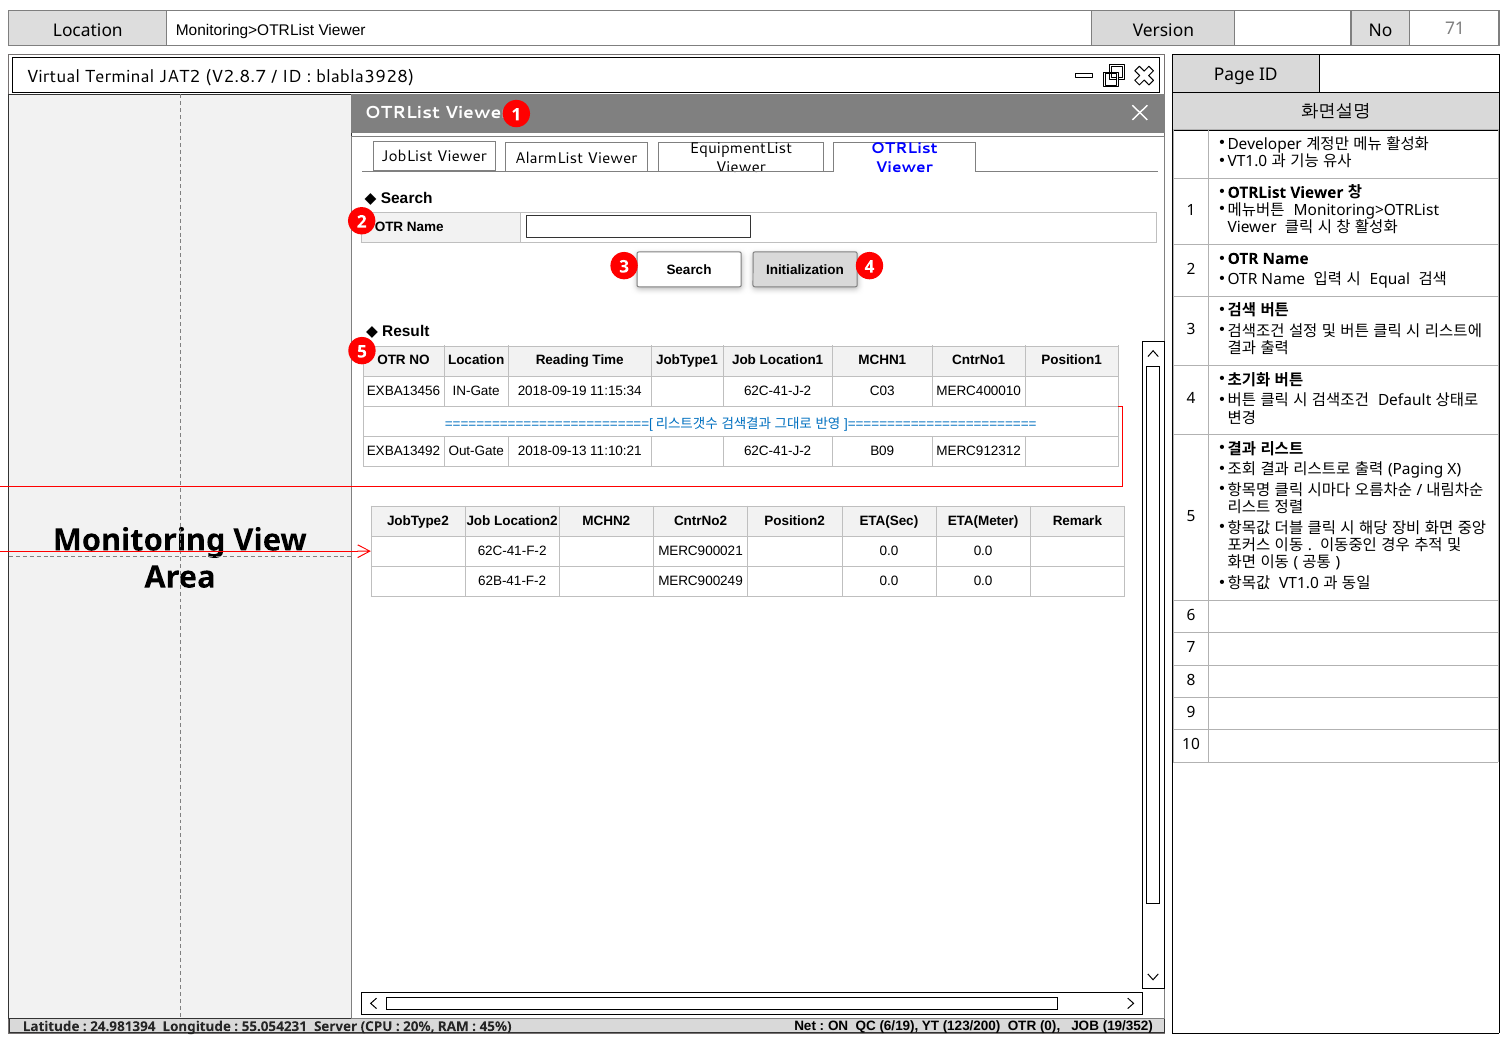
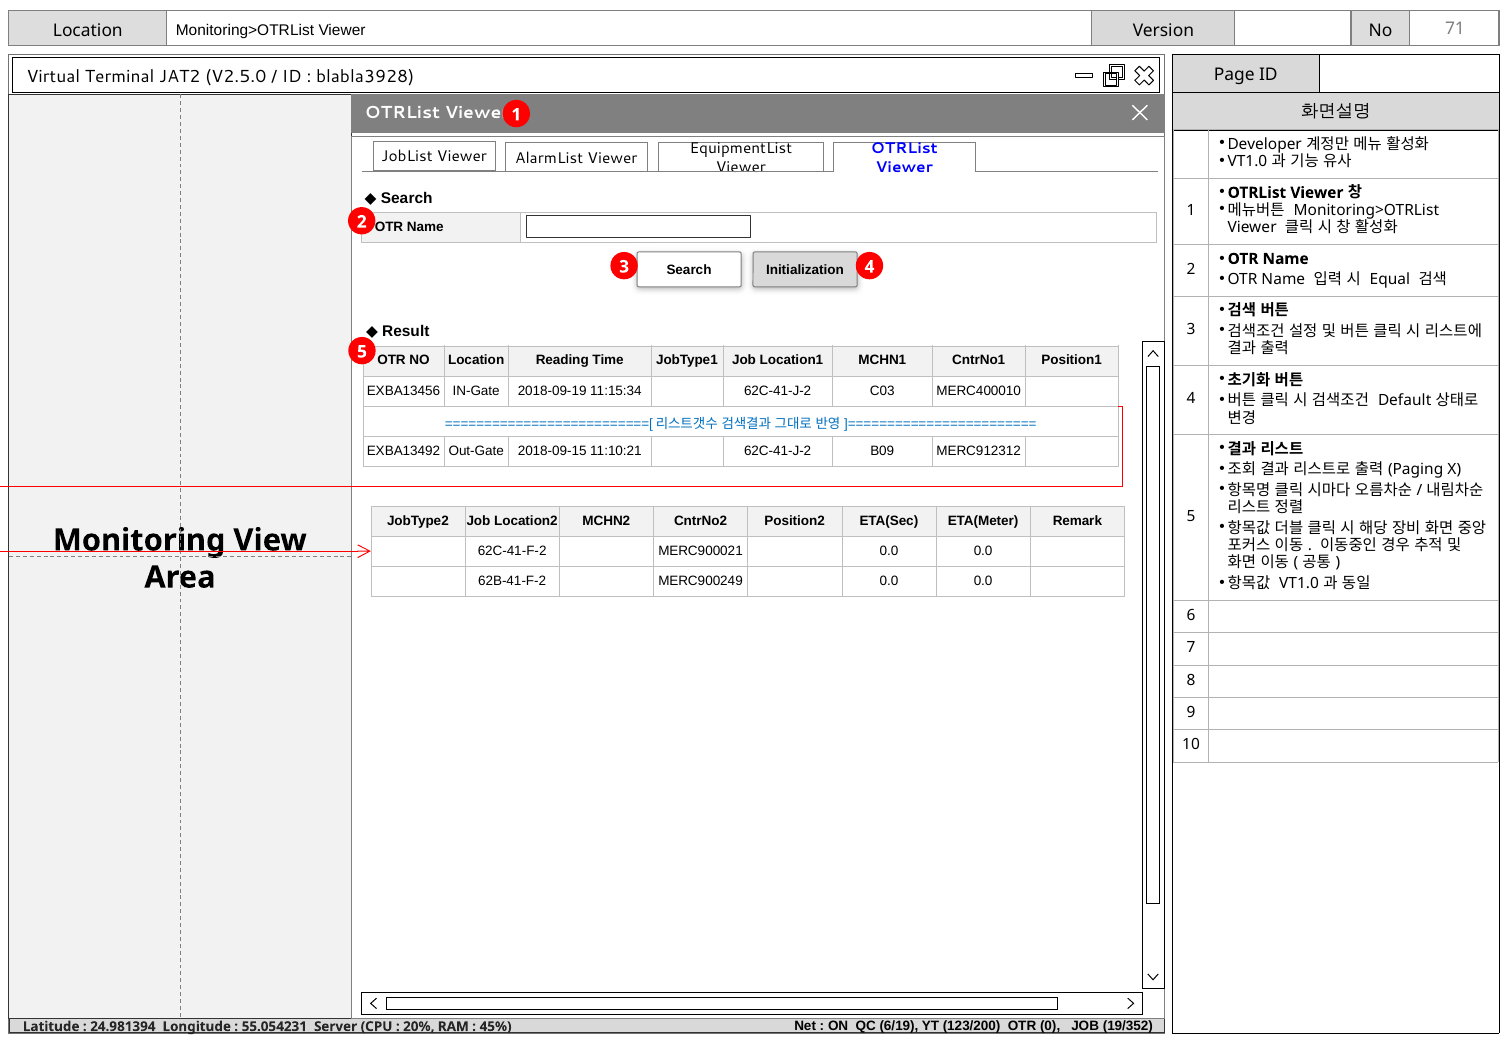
V2.8.7: V2.8.7 -> V2.5.0 (236, 77)
2018-09-13: 2018-09-13 -> 2018-09-15 (552, 451)
